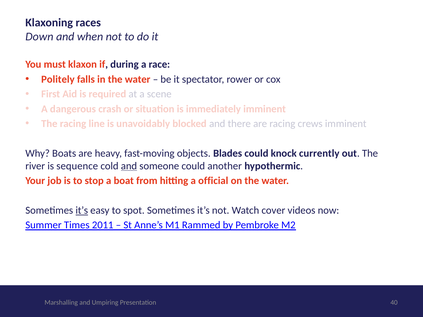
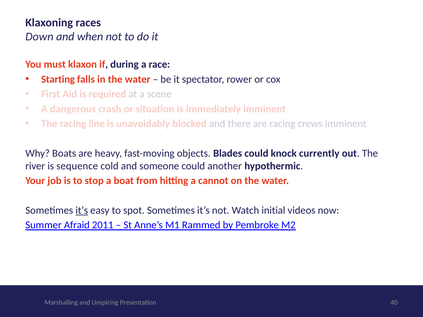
Politely: Politely -> Starting (58, 79)
and underline: present -> none (129, 166)
official: official -> cannot (213, 181)
cover: cover -> initial (273, 210)
Times: Times -> Afraid (77, 225)
